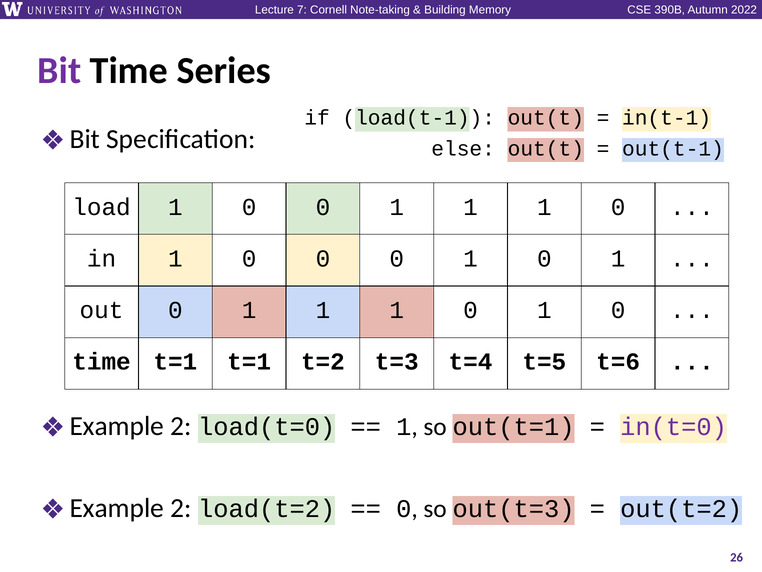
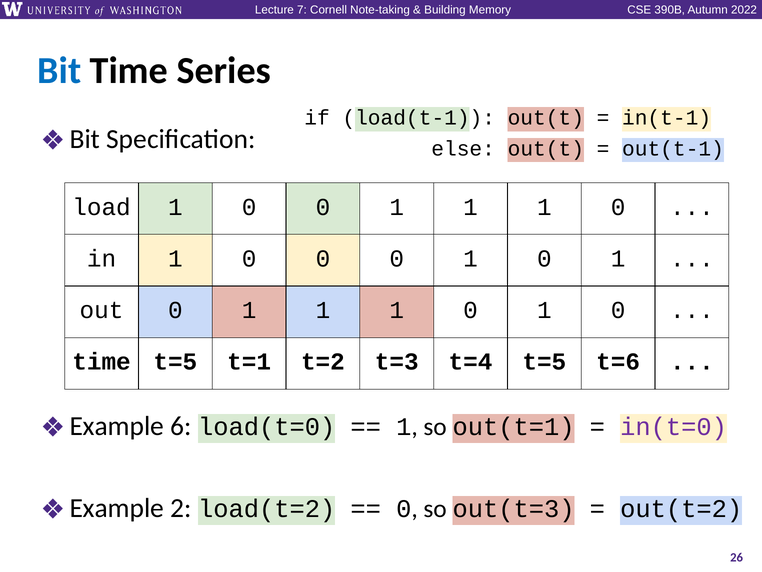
Bit colour: purple -> blue (59, 71)
time t=1: t=1 -> t=5 (175, 362)
2: 2 -> 6 (181, 426)
